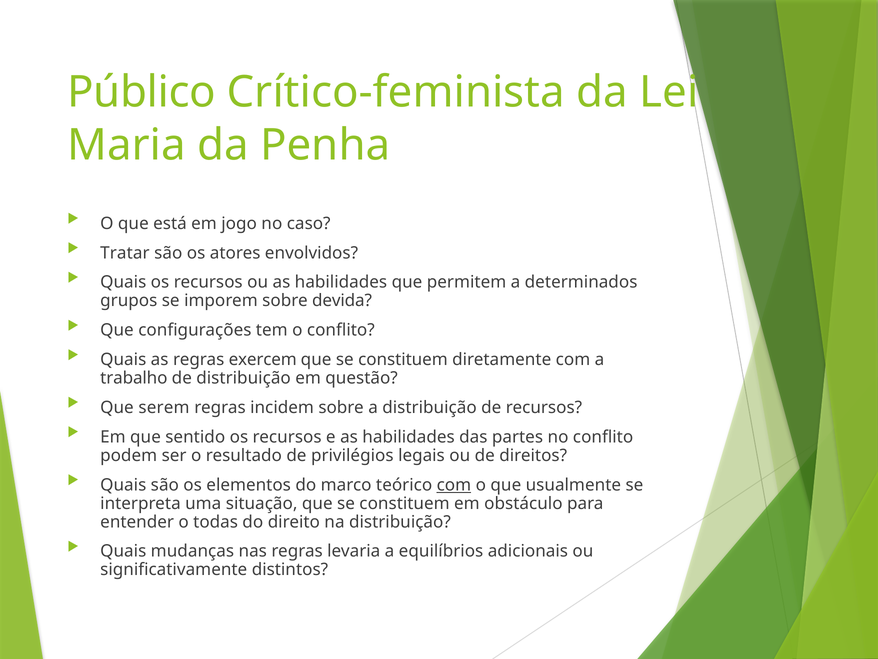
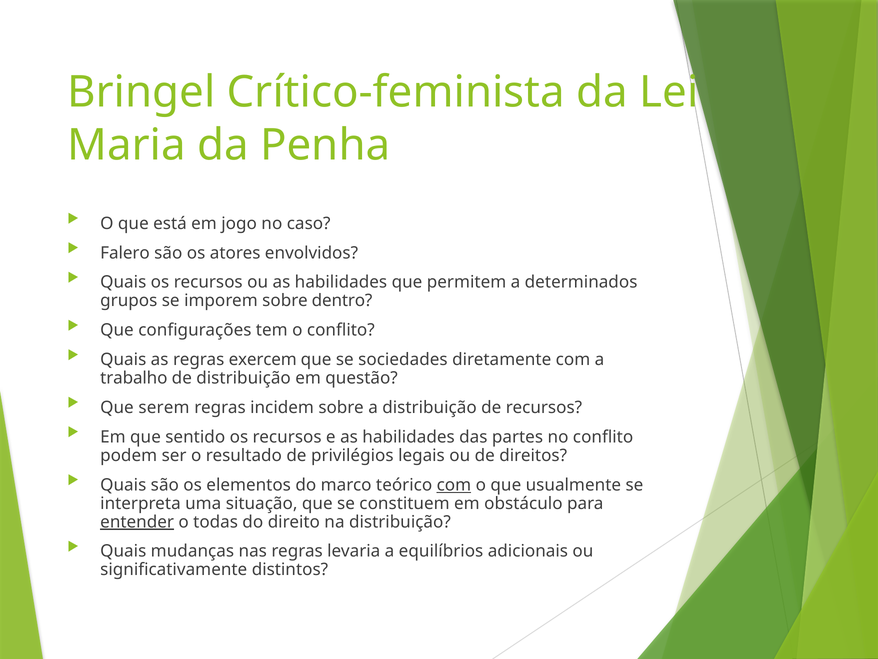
Público: Público -> Bringel (141, 92)
Tratar: Tratar -> Falero (125, 253)
devida: devida -> dentro (342, 301)
constituem: constituem -> sociedades (403, 359)
entender underline: none -> present (137, 522)
